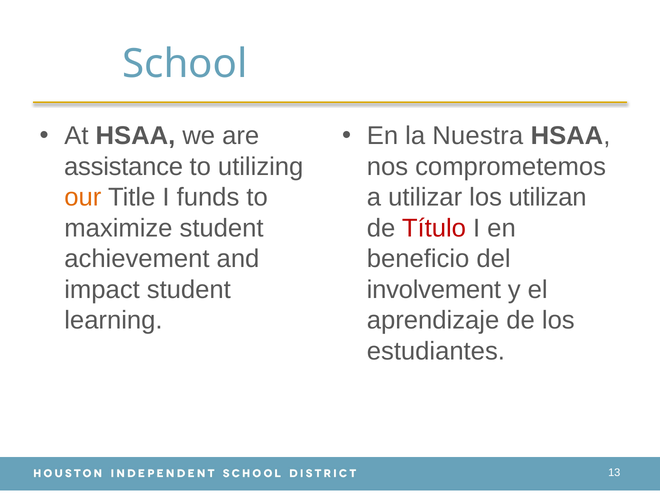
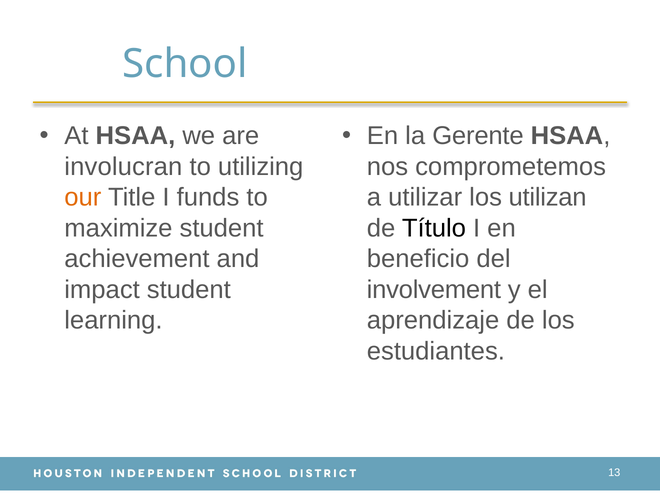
Nuestra: Nuestra -> Gerente (478, 136)
assistance: assistance -> involucran (123, 167)
Título colour: red -> black (434, 228)
